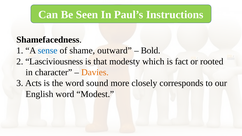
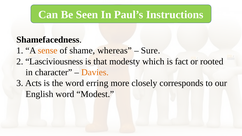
sense colour: blue -> orange (48, 51)
outward: outward -> whereas (115, 51)
Bold: Bold -> Sure (150, 51)
sound: sound -> erring (97, 83)
